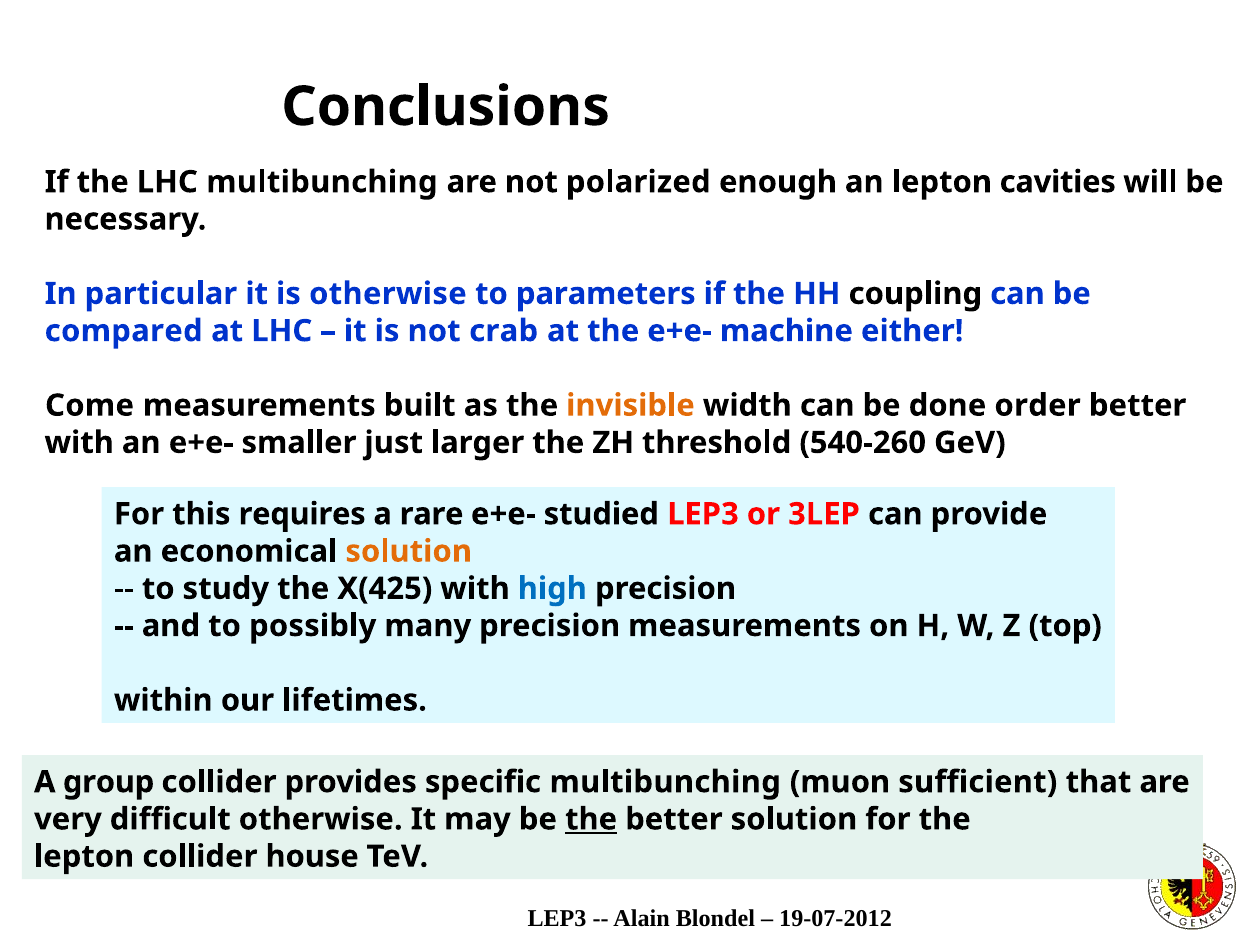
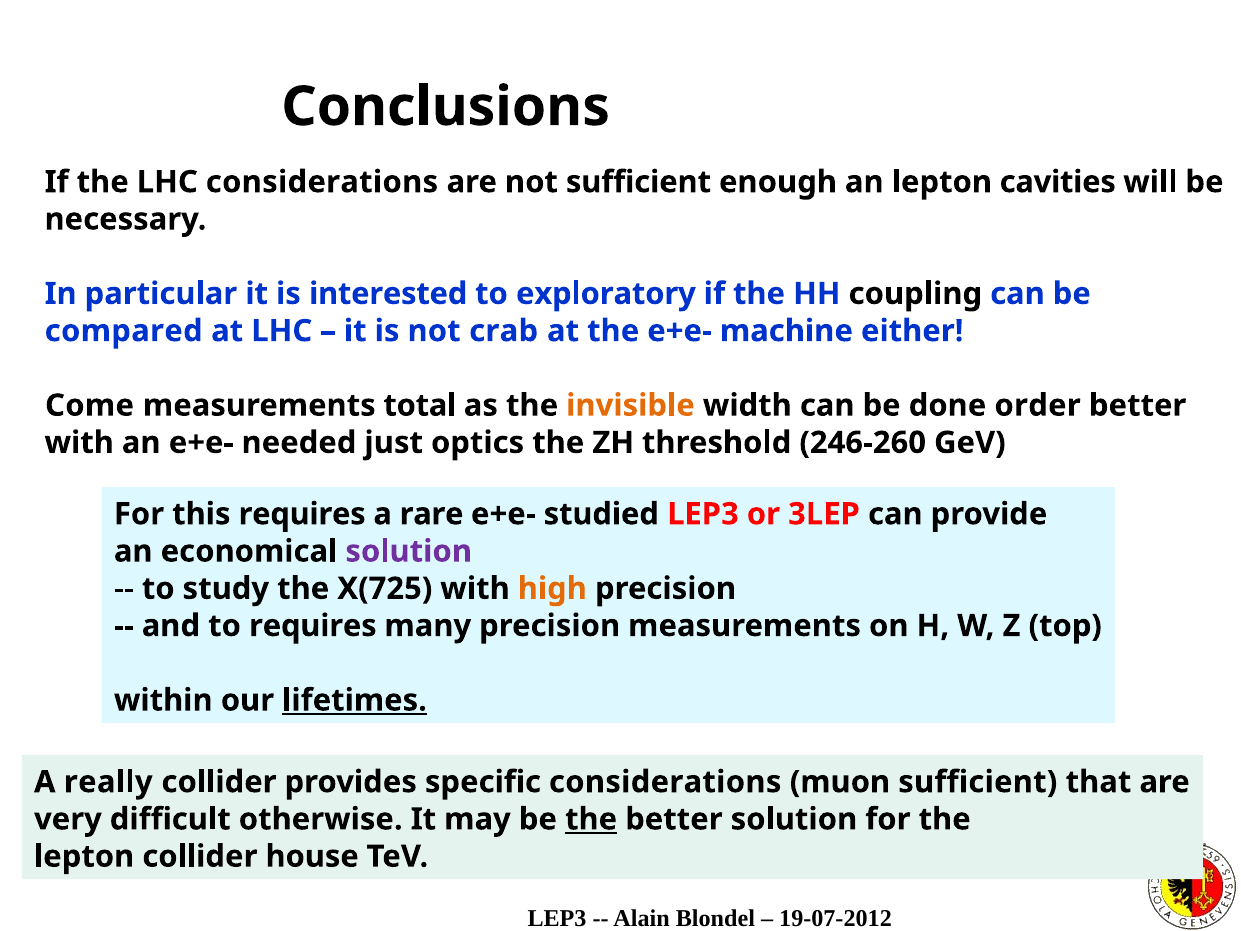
LHC multibunching: multibunching -> considerations (322, 182)
not polarized: polarized -> sufficient (638, 182)
is otherwise: otherwise -> interested (388, 294)
parameters: parameters -> exploratory (606, 294)
built: built -> total (420, 405)
smaller: smaller -> needed (299, 443)
larger: larger -> optics (478, 443)
540-260: 540-260 -> 246-260 (863, 443)
solution colour: orange -> purple (409, 551)
X(425: X(425 -> X(725 (385, 588)
high colour: blue -> orange (552, 588)
to possibly: possibly -> requires (313, 626)
lifetimes underline: none -> present (355, 700)
group: group -> really (108, 782)
specific multibunching: multibunching -> considerations (665, 782)
